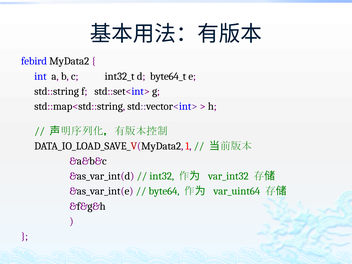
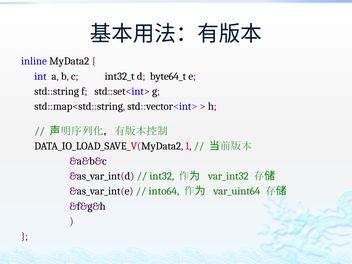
febird: febird -> inline (34, 61)
byte64: byte64 -> into64 (164, 191)
